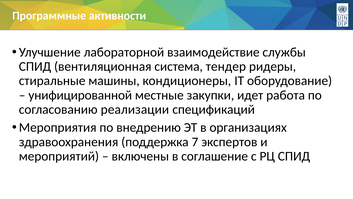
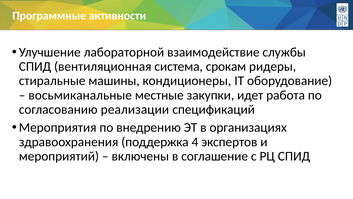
тендер: тендер -> срокам (226, 66)
унифицированной: унифицированной -> восьмиканальные (80, 95)
7: 7 -> 4 (195, 142)
